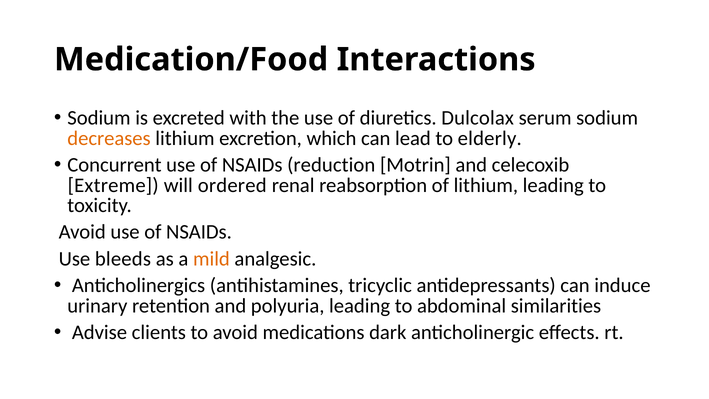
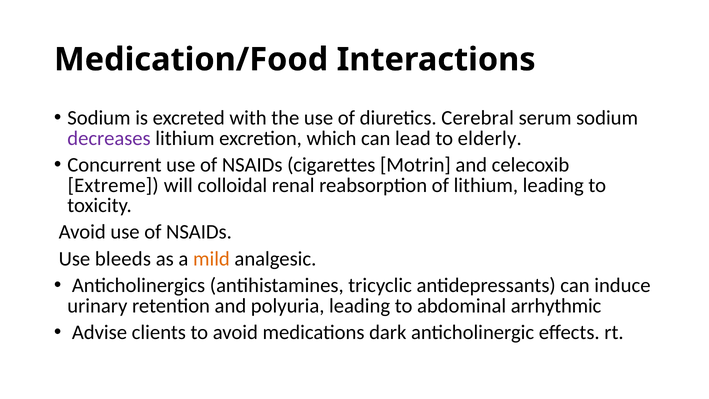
Dulcolax: Dulcolax -> Cerebral (478, 118)
decreases colour: orange -> purple (109, 138)
reduction: reduction -> cigarettes (331, 165)
ordered: ordered -> colloidal (232, 185)
similarities: similarities -> arrhythmic (556, 306)
